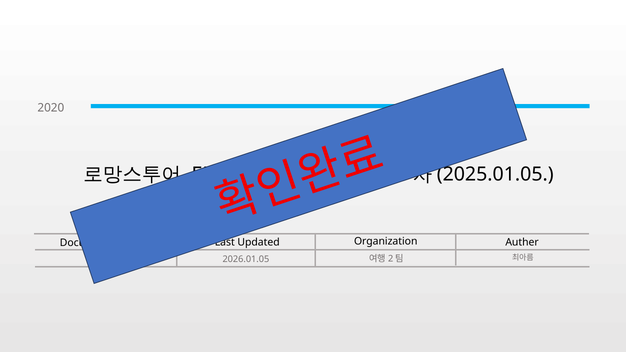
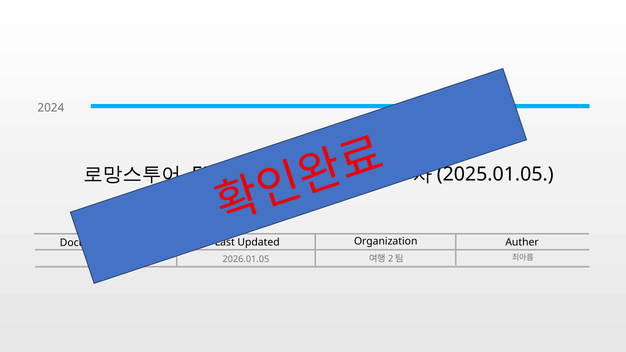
2020: 2020 -> 2024 (51, 108)
